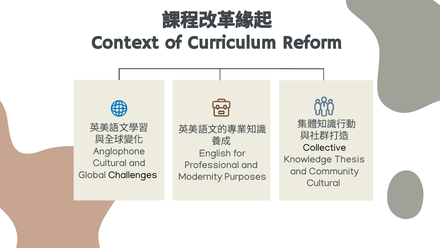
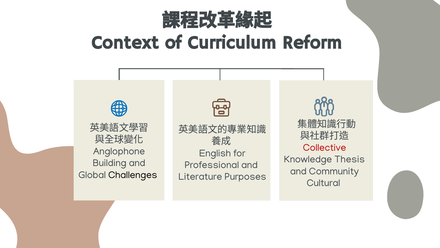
Collective colour: black -> red (325, 147)
Cultural: Cultural -> Building (110, 163)
Modernity: Modernity -> Literature (200, 176)
